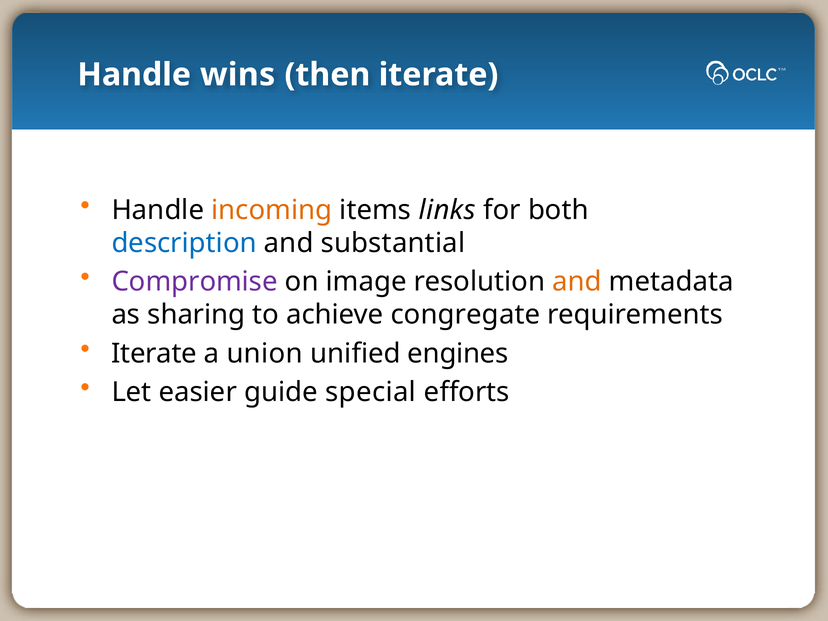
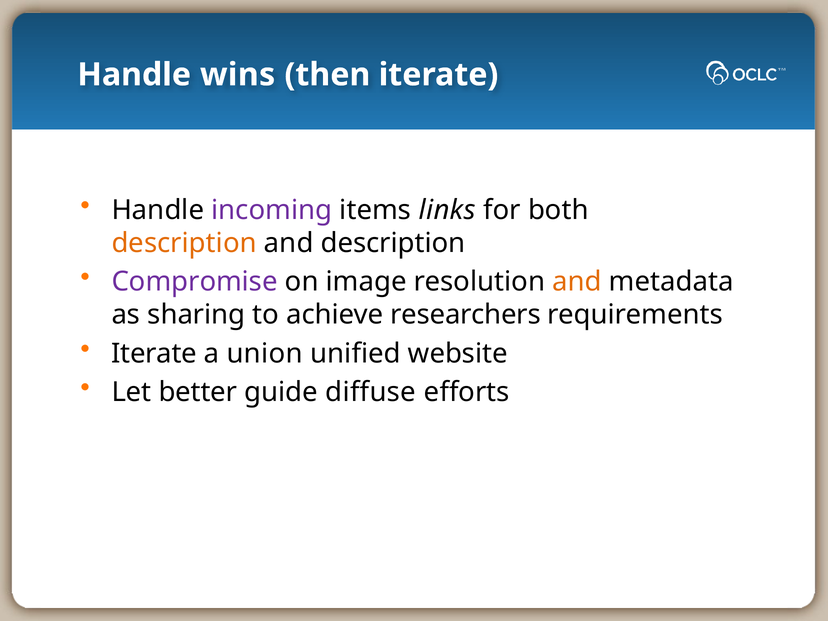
incoming colour: orange -> purple (272, 210)
description colour: blue -> orange (184, 243)
and substantial: substantial -> description (393, 243)
congregate: congregate -> researchers (466, 315)
engines: engines -> website (458, 353)
easier: easier -> better (198, 392)
special: special -> diffuse (371, 392)
